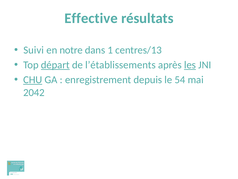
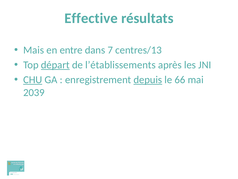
Suivi: Suivi -> Mais (34, 50)
notre: notre -> entre (71, 50)
1: 1 -> 7 (110, 50)
les underline: present -> none (190, 65)
depuis underline: none -> present (148, 80)
54: 54 -> 66 (180, 80)
2042: 2042 -> 2039 (34, 92)
